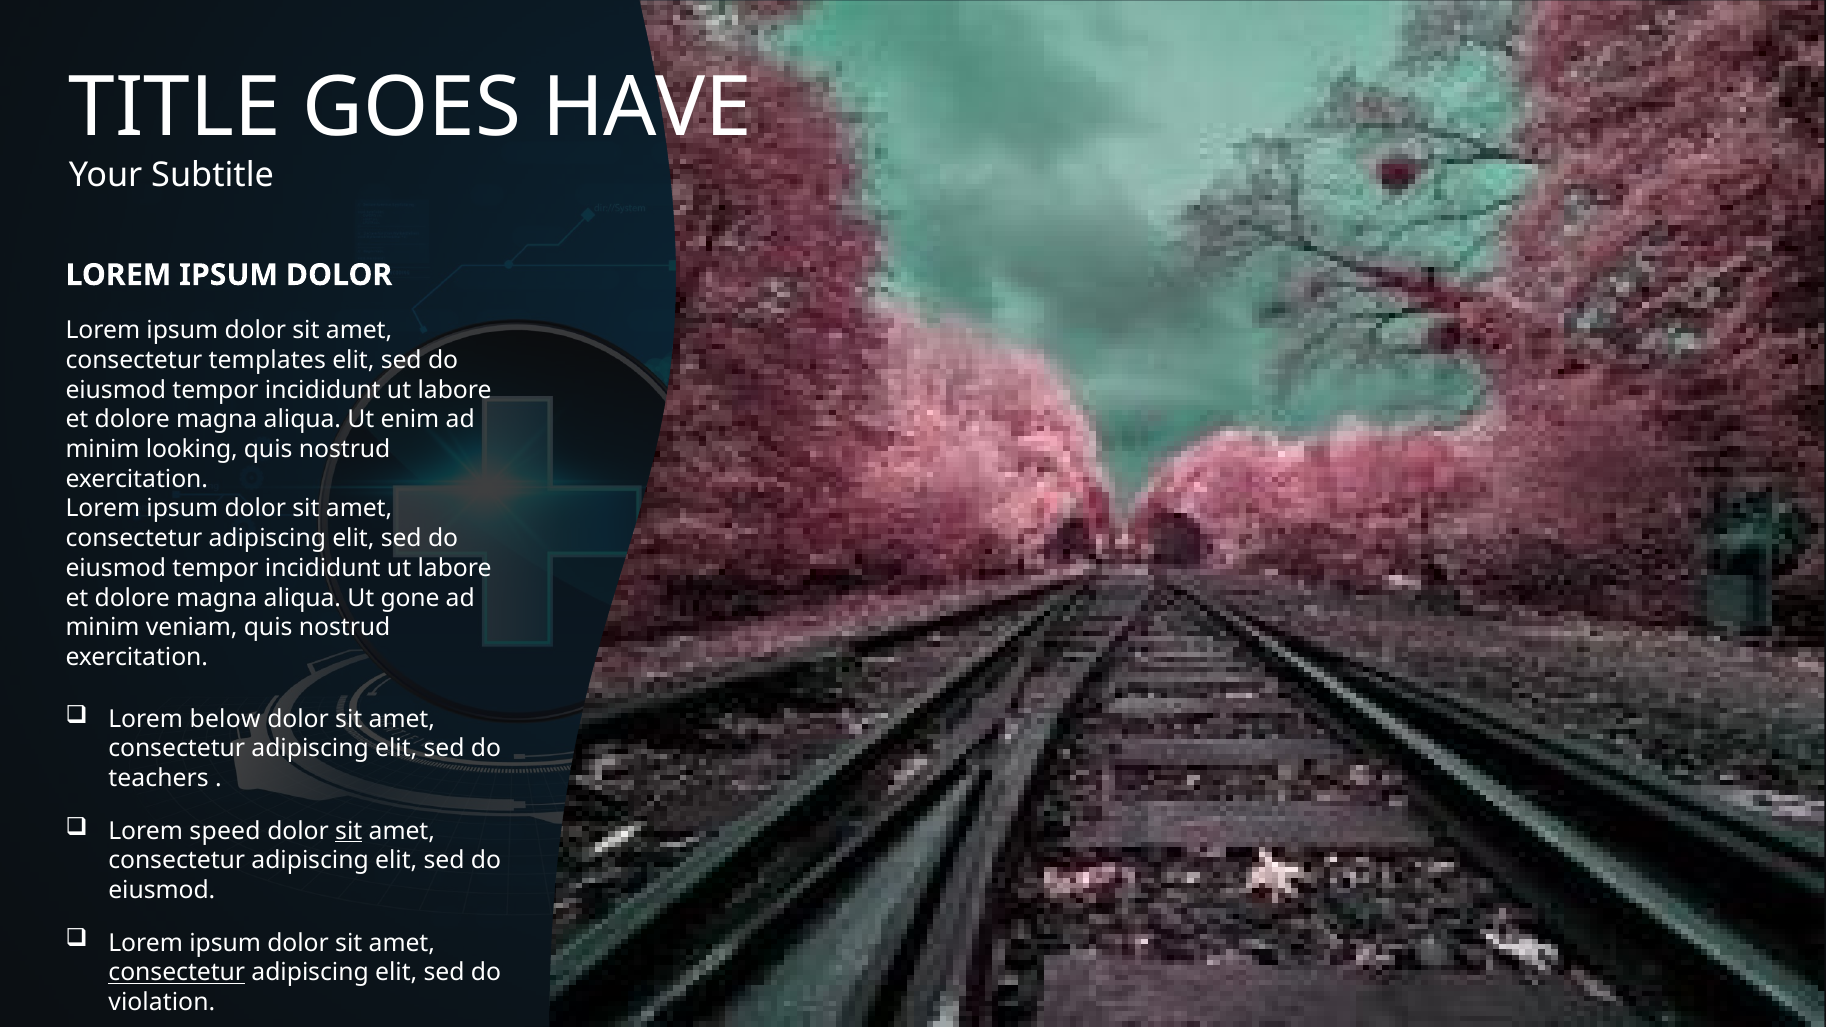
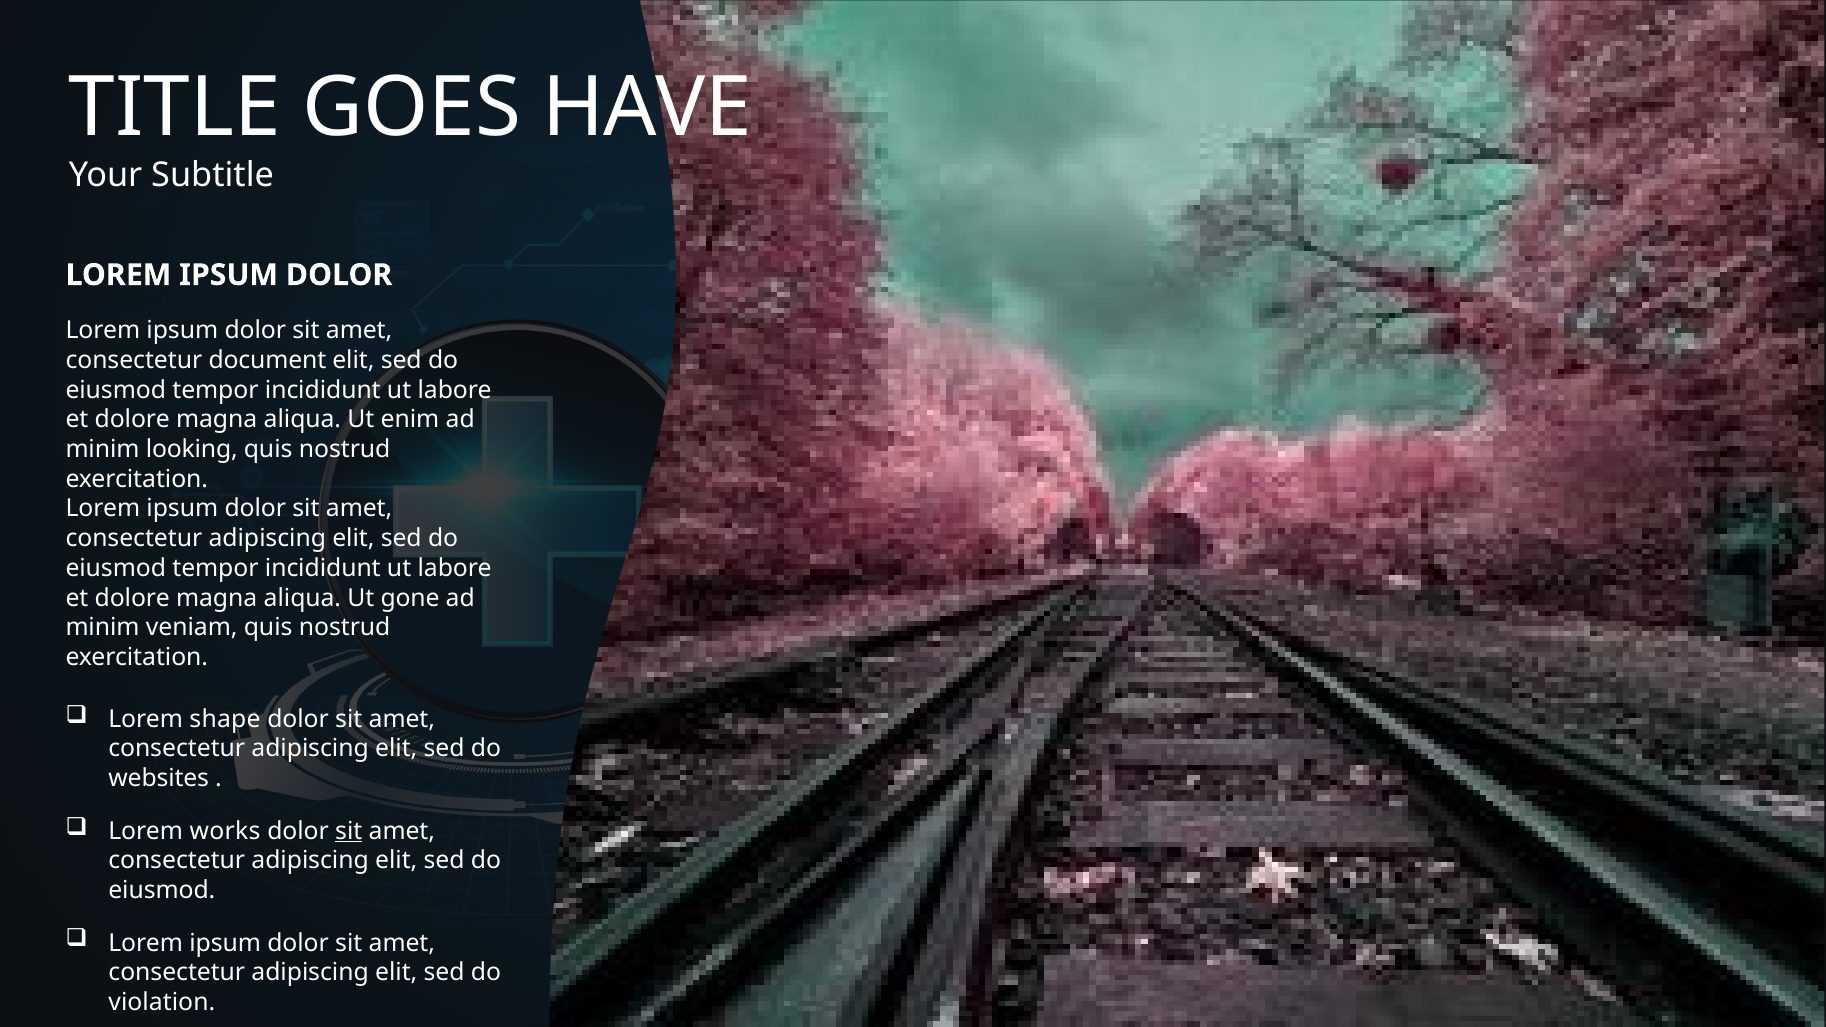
templates: templates -> document (267, 360)
below: below -> shape (225, 719)
teachers: teachers -> websites (159, 778)
speed: speed -> works (225, 831)
consectetur underline: present -> none (177, 973)
